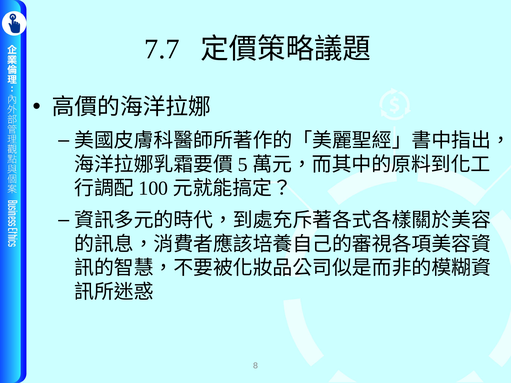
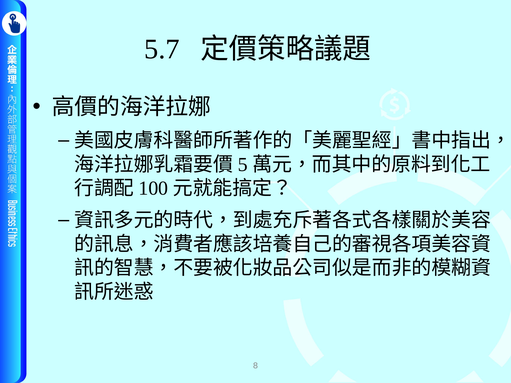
7.7: 7.7 -> 5.7 (162, 49)
